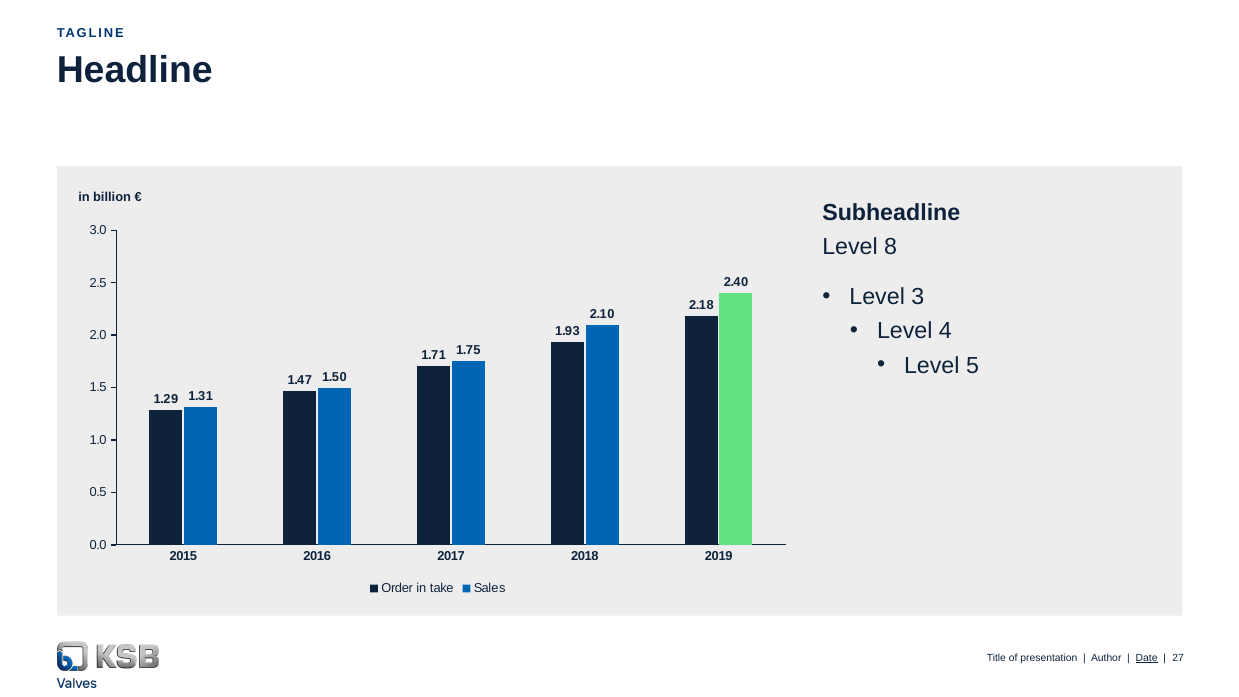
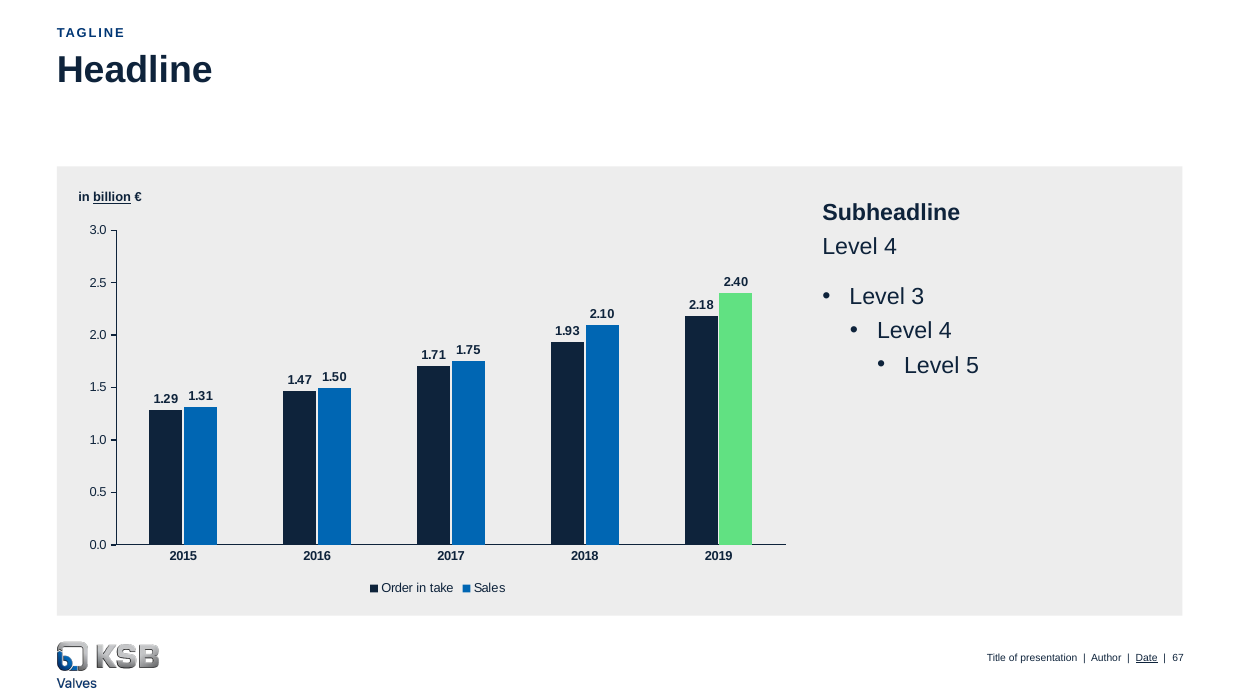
billion underline: none -> present (112, 198)
8: 8 -> 4 (891, 247)
27: 27 -> 67 (1178, 658)
